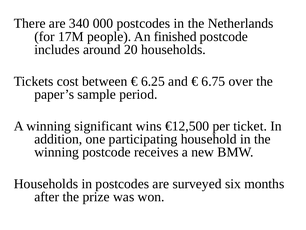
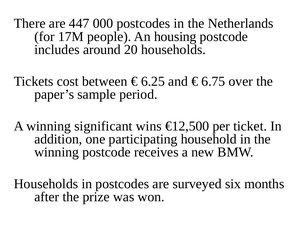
340: 340 -> 447 (79, 23)
finished: finished -> housing (175, 36)
